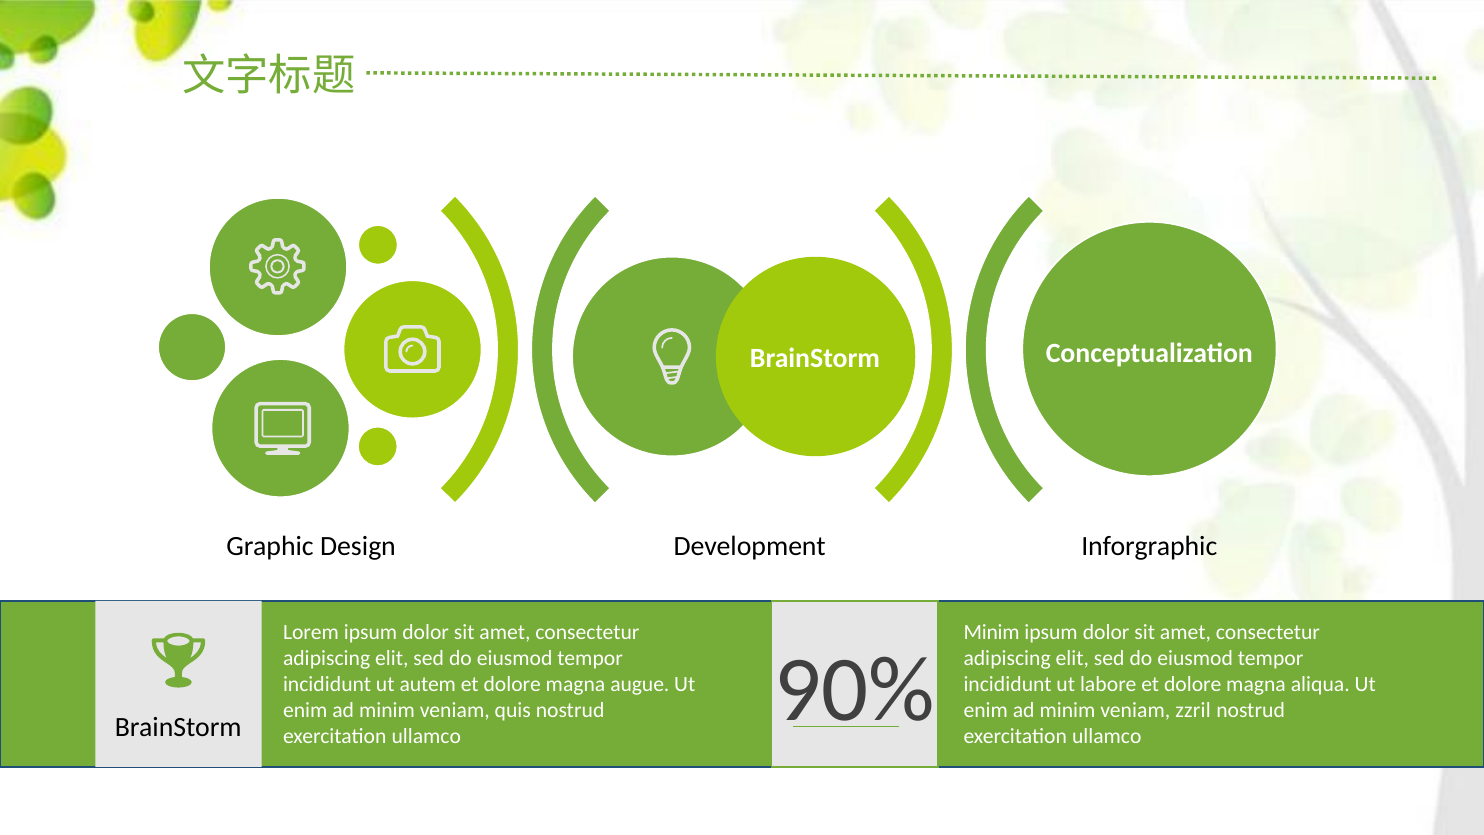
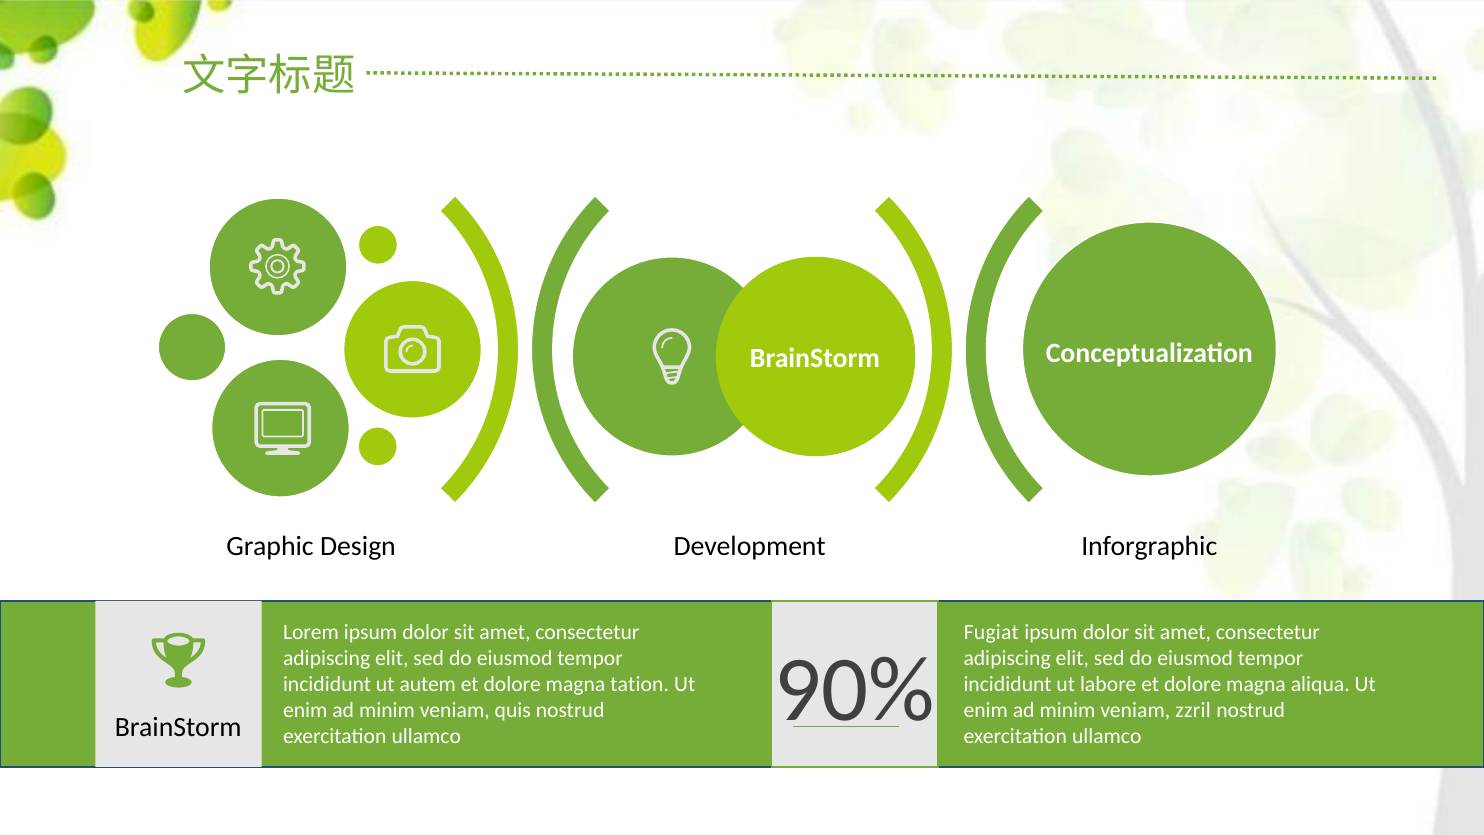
Minim: Minim -> Fugiat (991, 633)
augue: augue -> tation (640, 685)
